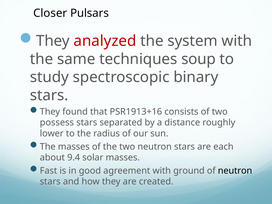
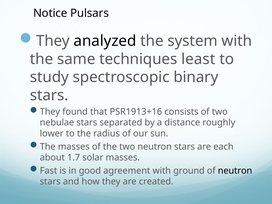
Closer: Closer -> Notice (50, 13)
analyzed colour: red -> black (105, 41)
soup: soup -> least (198, 59)
possess: possess -> nebulae (57, 123)
9.4: 9.4 -> 1.7 (74, 157)
